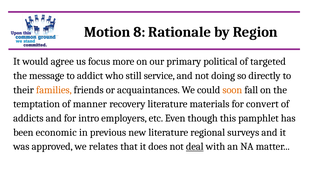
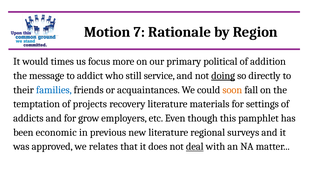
8: 8 -> 7 (139, 32)
agree: agree -> times (62, 61)
targeted: targeted -> addition (268, 61)
doing underline: none -> present (223, 75)
families colour: orange -> blue (54, 90)
manner: manner -> projects (90, 104)
convert: convert -> settings (262, 104)
intro: intro -> grow (89, 118)
